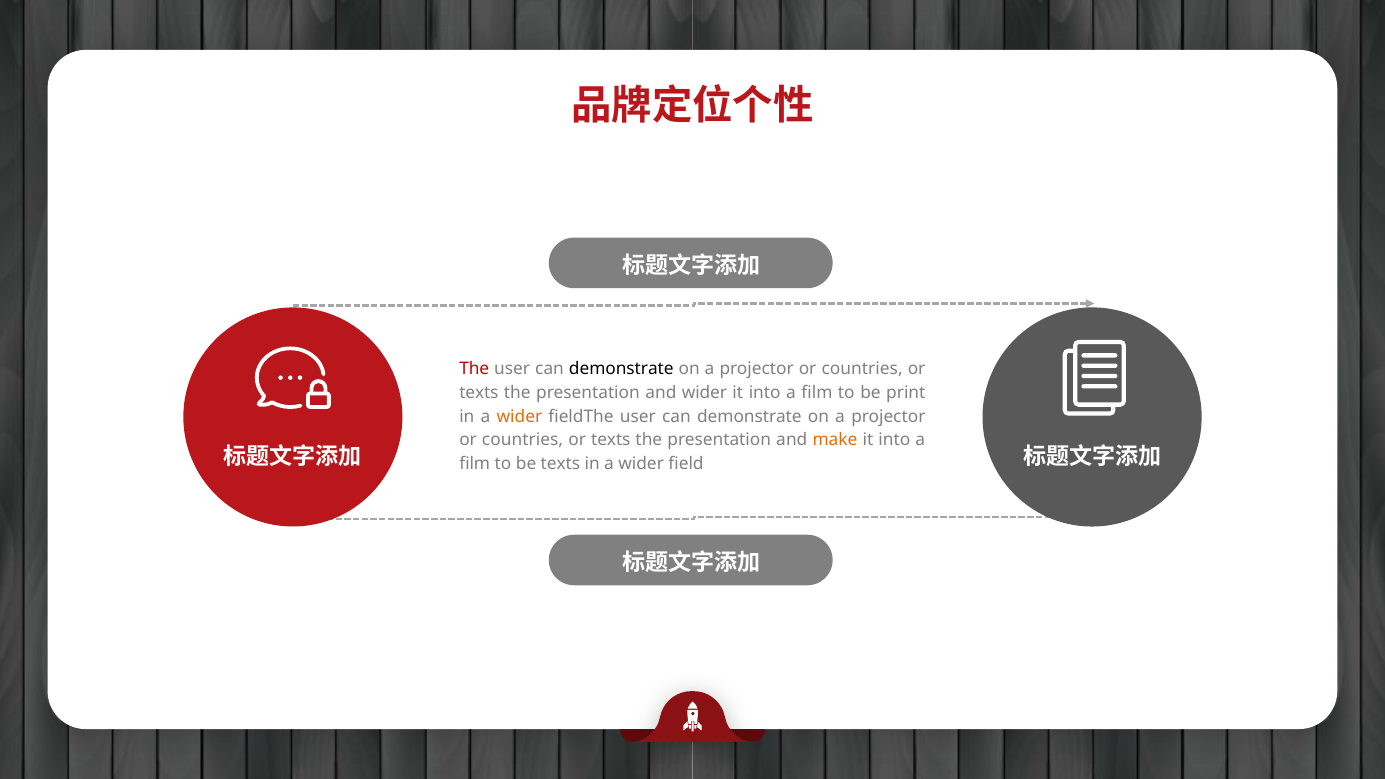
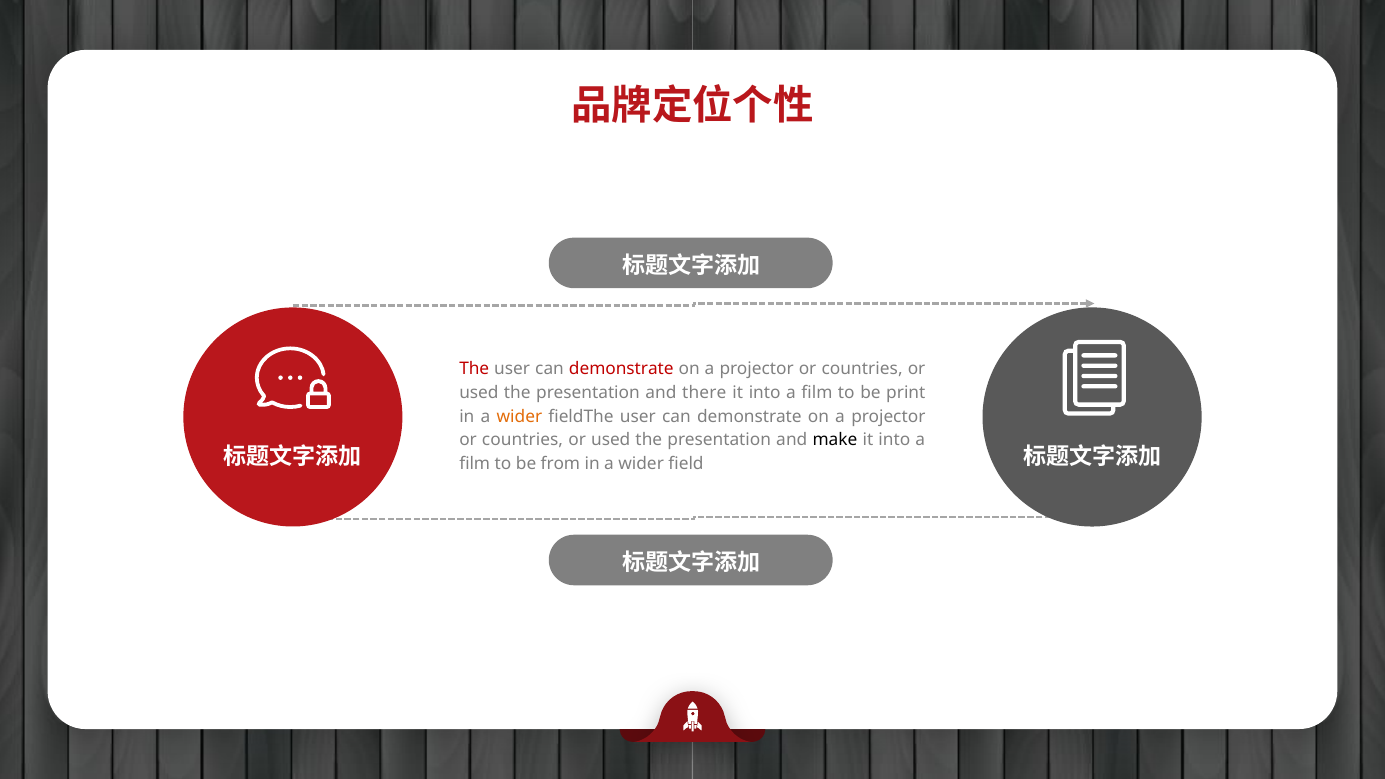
demonstrate colour: black -> red (621, 369)
texts: texts -> used (479, 393)
and wider: wider -> there (704, 393)
texts: texts -> used (611, 440)
make colour: orange -> black (835, 440)
be texts: texts -> from (560, 464)
